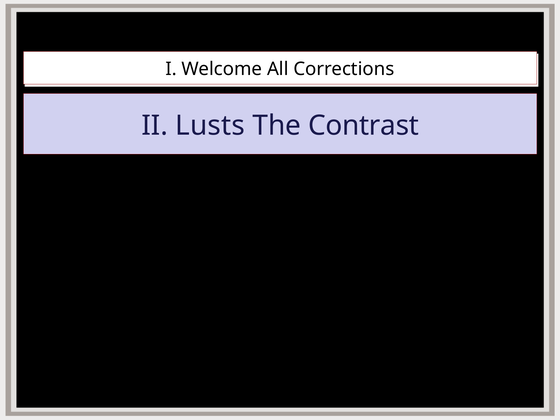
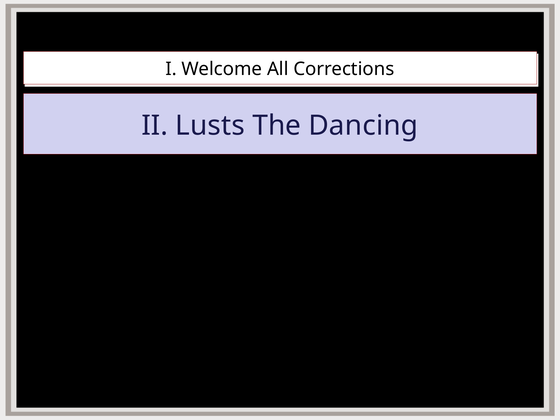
Contrast: Contrast -> Dancing (363, 126)
